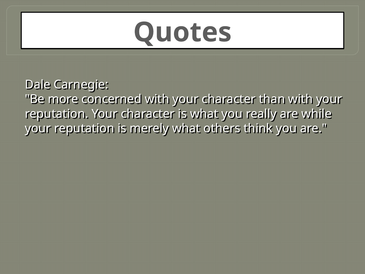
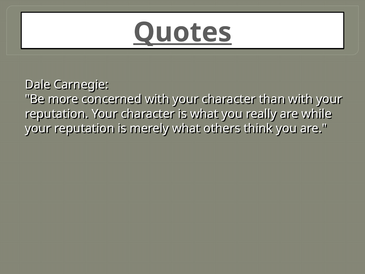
Quotes underline: none -> present (182, 32)
